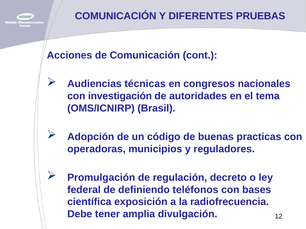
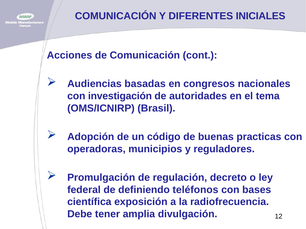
PRUEBAS: PRUEBAS -> INICIALES (261, 16)
técnicas: técnicas -> basadas (145, 84)
